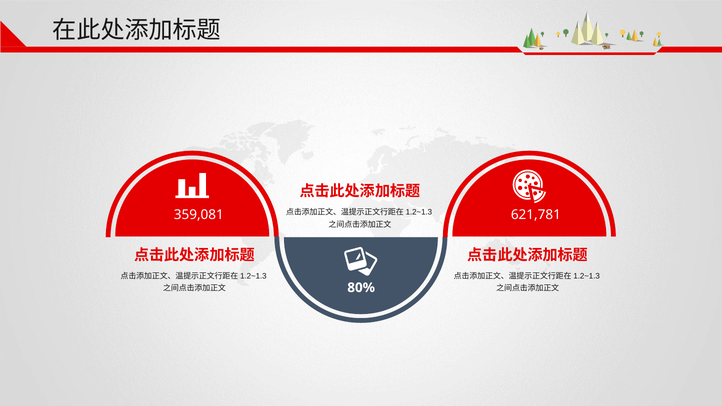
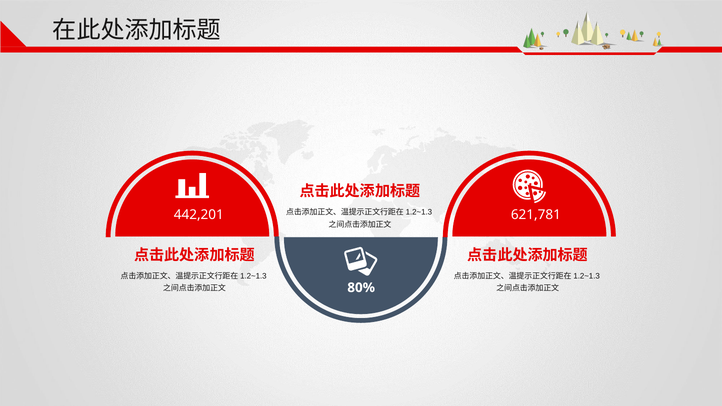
359,081: 359,081 -> 442,201 (199, 215)
